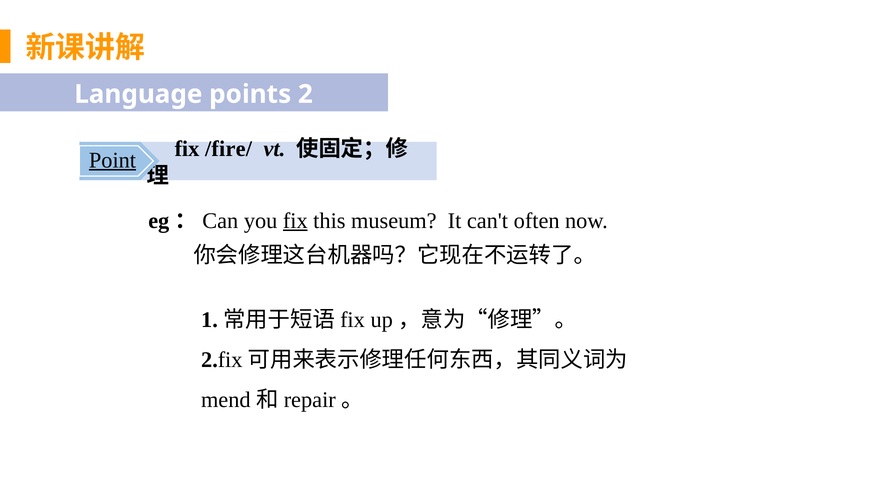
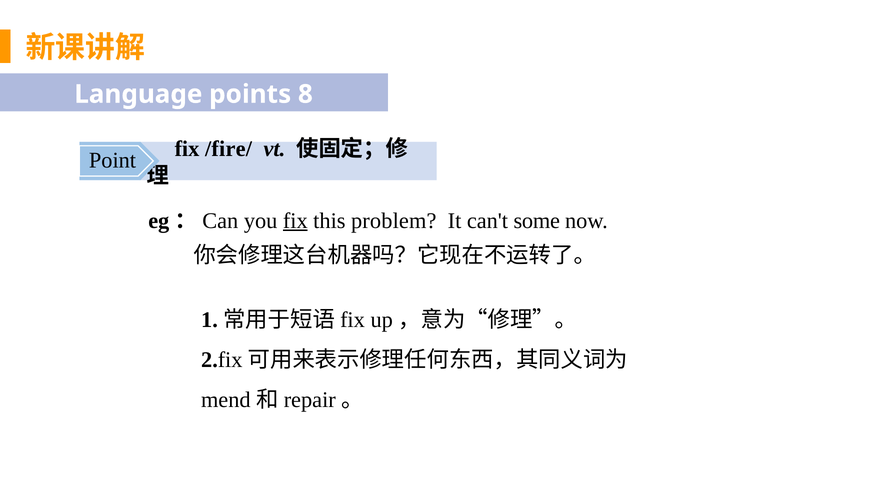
2: 2 -> 8 (305, 94)
Point underline: present -> none (113, 160)
museum: museum -> problem (394, 221)
often: often -> some (537, 221)
